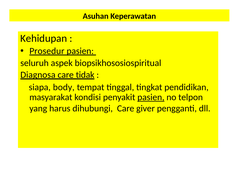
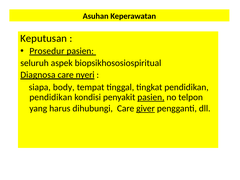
Kehidupan: Kehidupan -> Keputusan (44, 38)
tidak: tidak -> nyeri (85, 75)
masyarakat: masyarakat -> pendidikan (51, 97)
giver underline: none -> present (146, 108)
